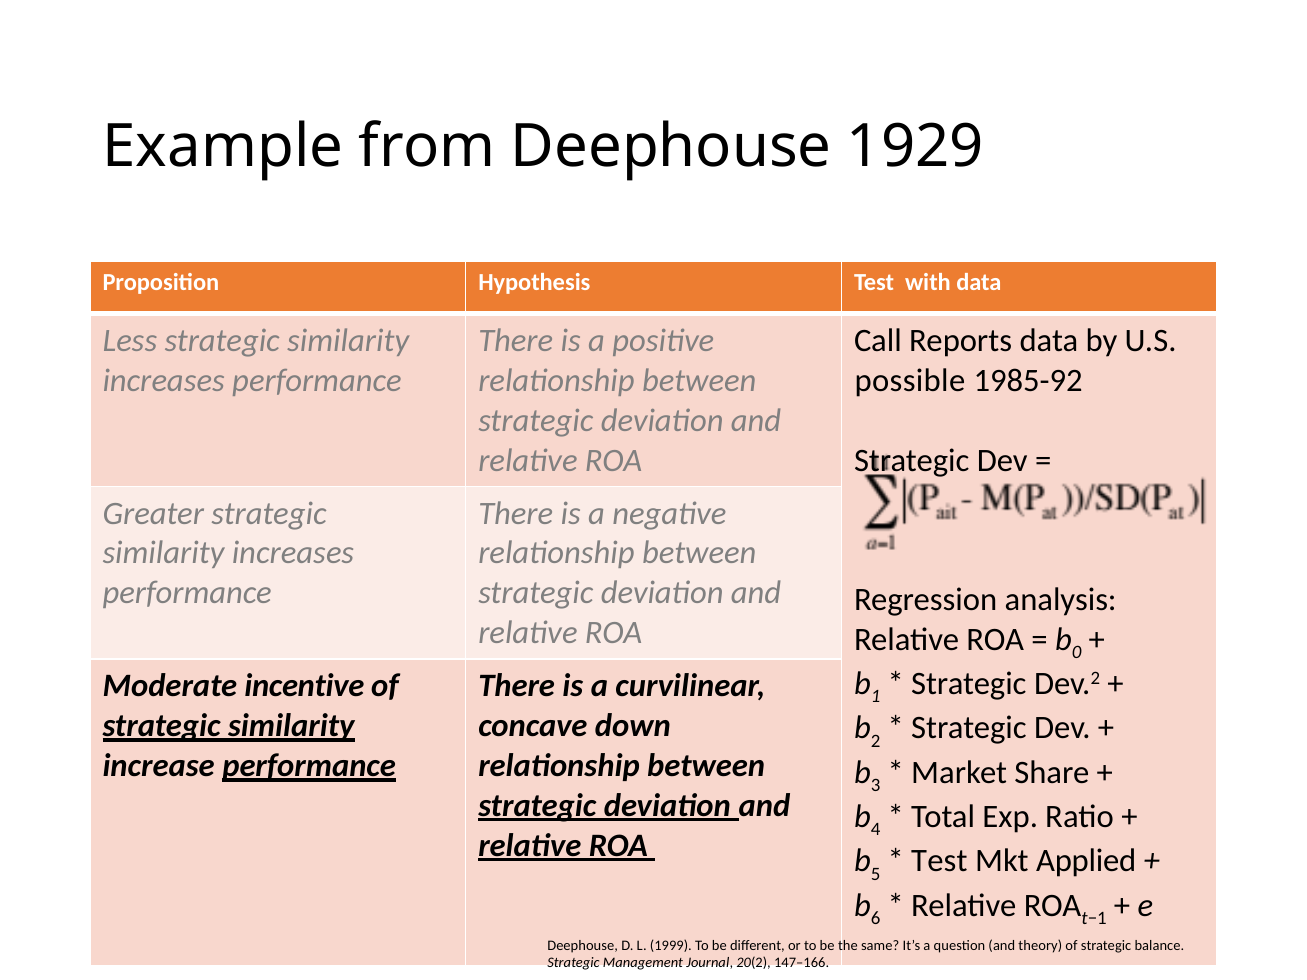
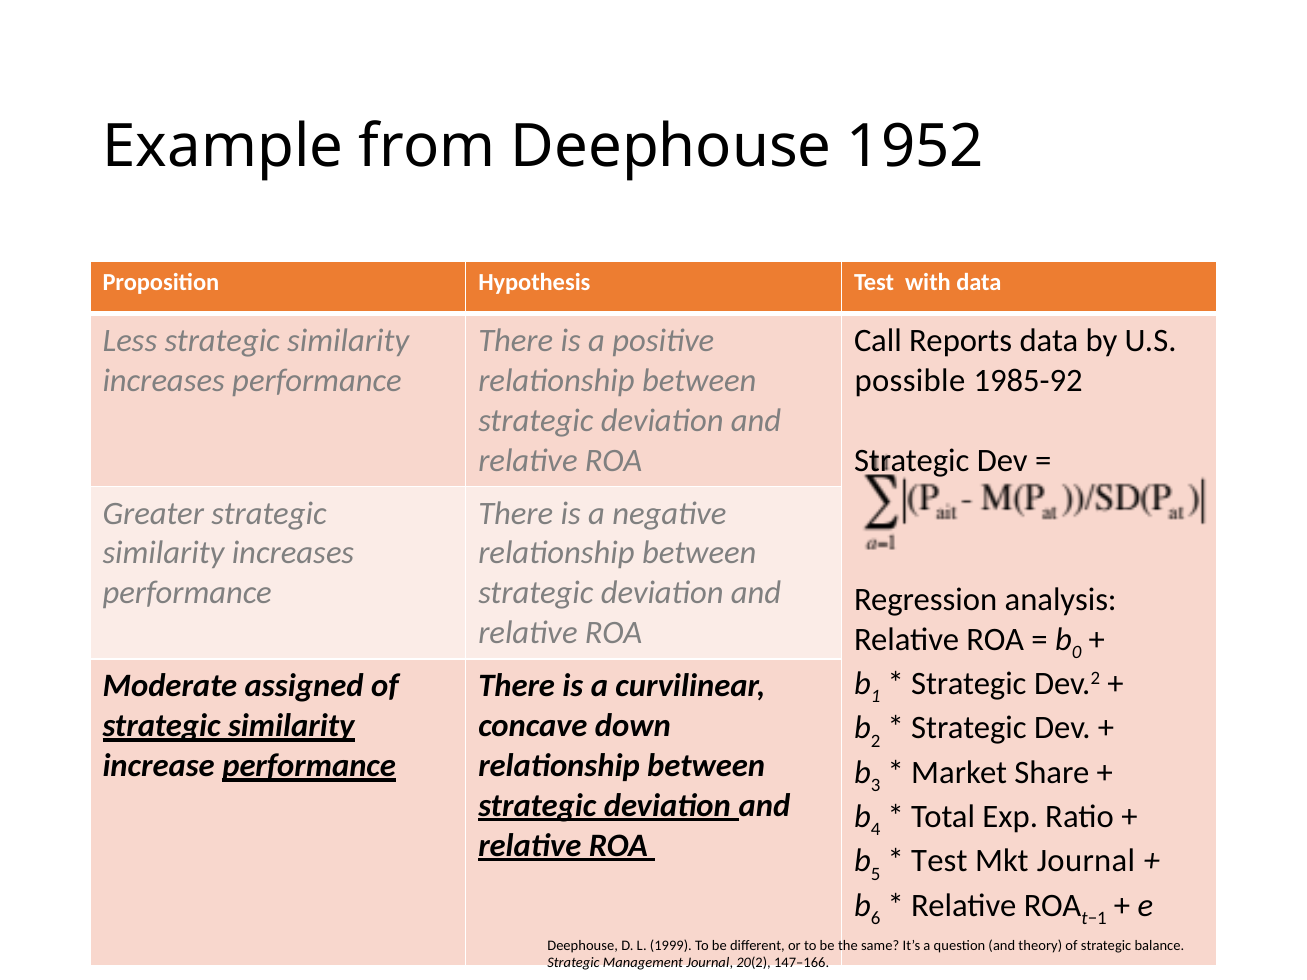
1929: 1929 -> 1952 (915, 147)
incentive: incentive -> assigned (304, 686)
Mkt Applied: Applied -> Journal (1086, 861)
